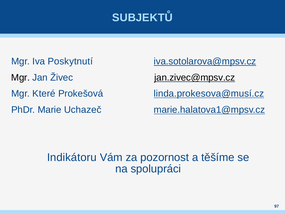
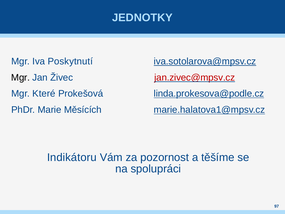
SUBJEKTŮ: SUBJEKTŮ -> JEDNOTKY (142, 18)
jan.zivec@mpsv.cz colour: black -> red (195, 77)
linda.prokesova@musí.cz: linda.prokesova@musí.cz -> linda.prokesova@podle.cz (209, 94)
Uchazeč: Uchazeč -> Měsících (83, 110)
